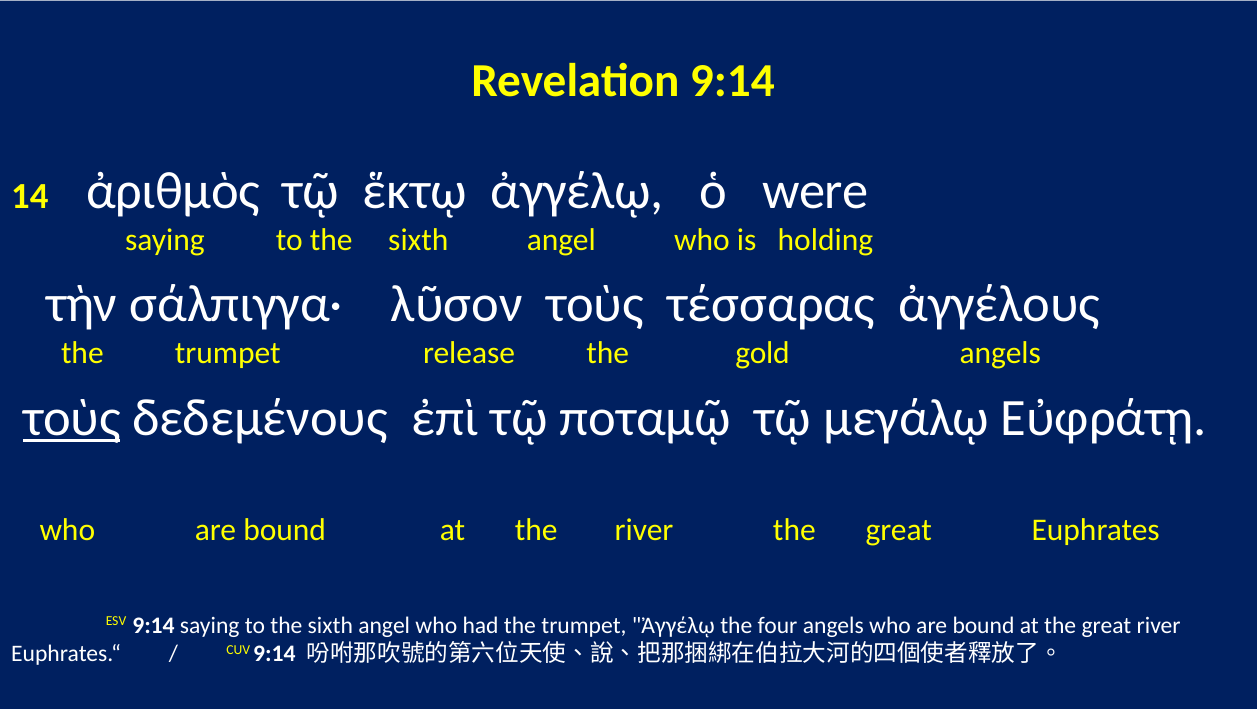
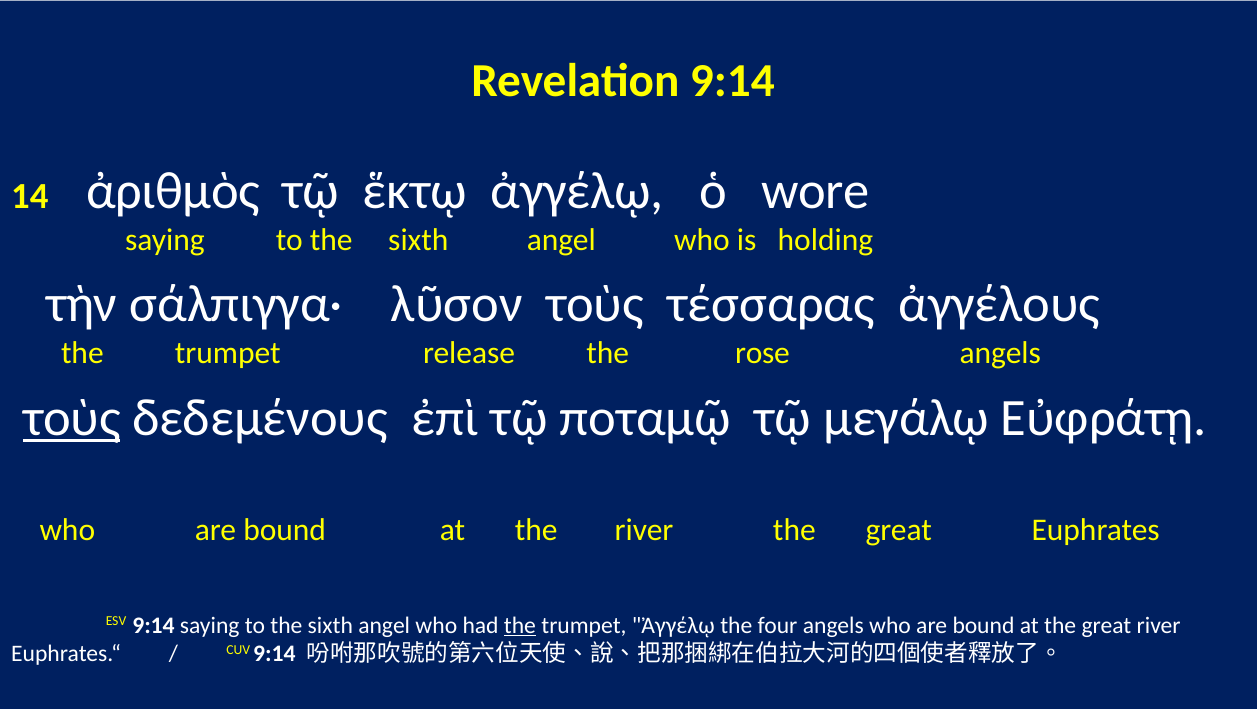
were: were -> wore (815, 191)
gold: gold -> rose (762, 353)
the underline: none -> present (520, 625)
